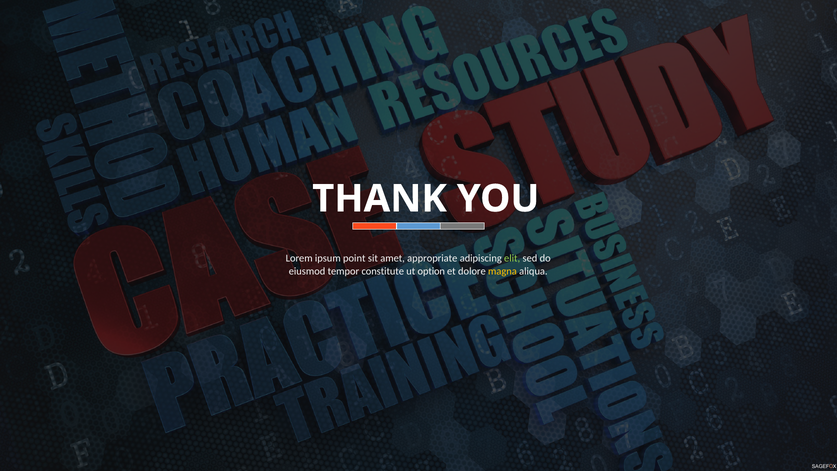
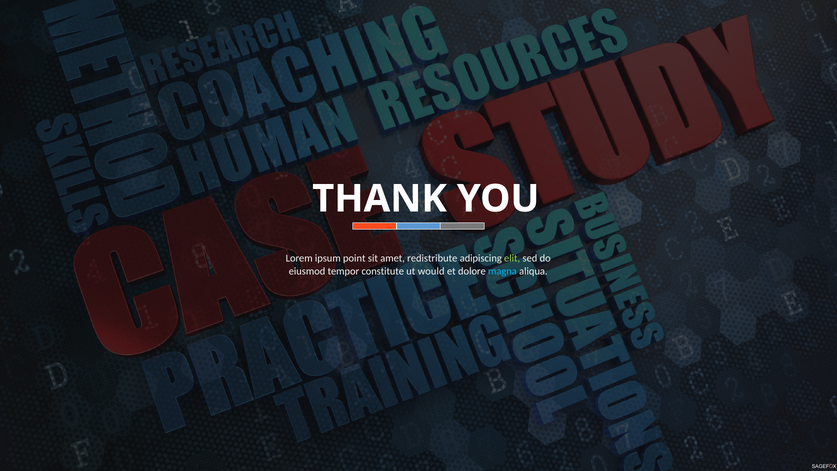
appropriate: appropriate -> redistribute (432, 258)
option: option -> would (431, 271)
magna colour: yellow -> light blue (502, 271)
